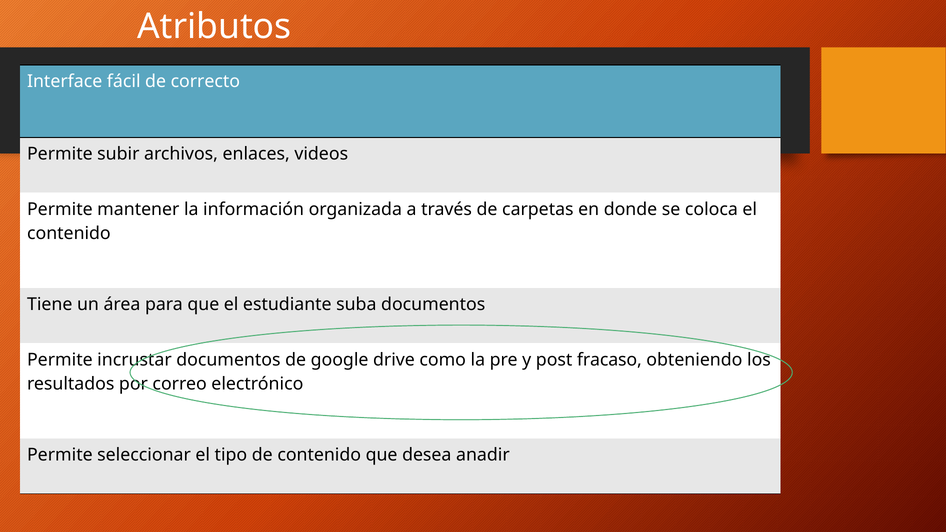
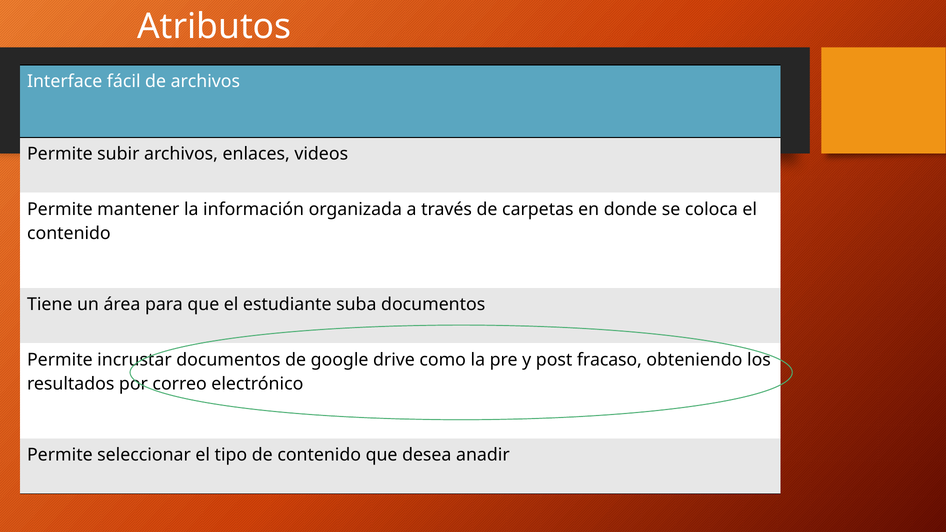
de correcto: correcto -> archivos (205, 82)
